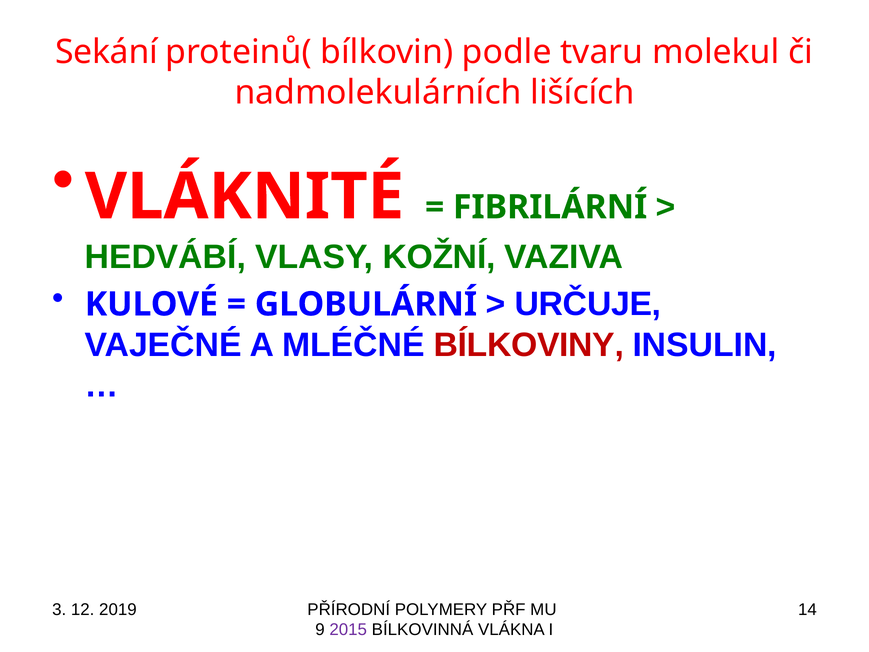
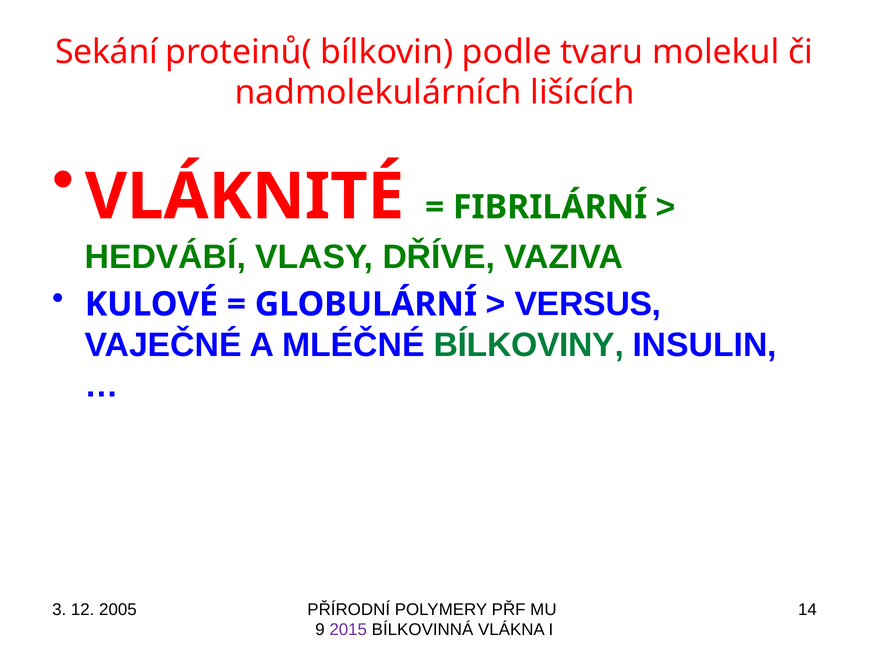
KOŽNÍ: KOŽNÍ -> DŘÍVE (439, 257)
URČUJE: URČUJE -> VERSUS (588, 304)
BÍLKOVINY colour: red -> green (529, 345)
2019: 2019 -> 2005 (118, 609)
